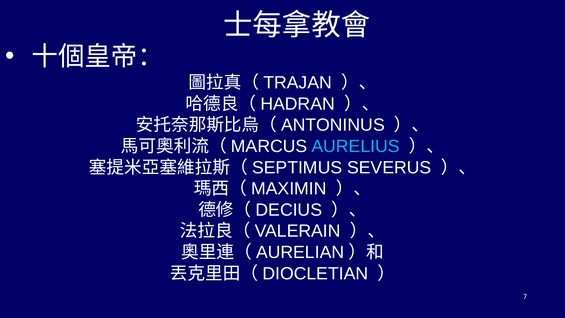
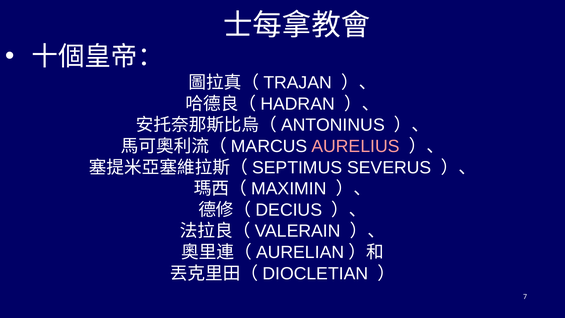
AURELIUS colour: light blue -> pink (355, 146)
